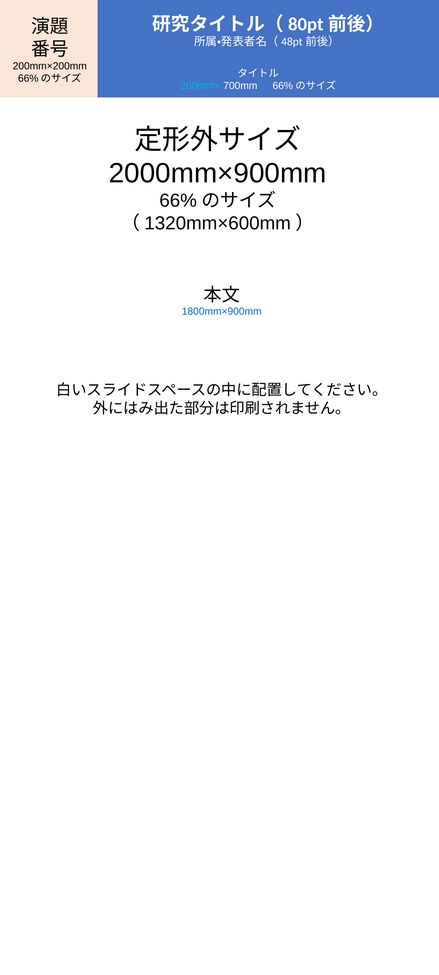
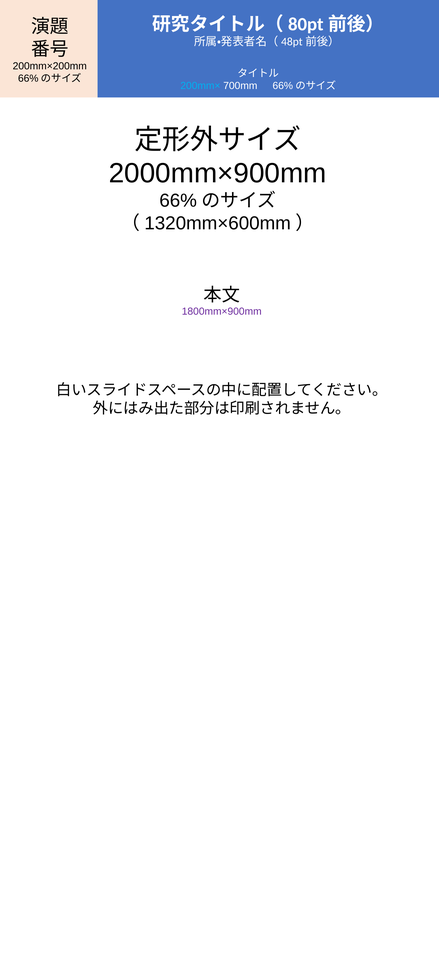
1800mm×900mm colour: blue -> purple (222, 312)
